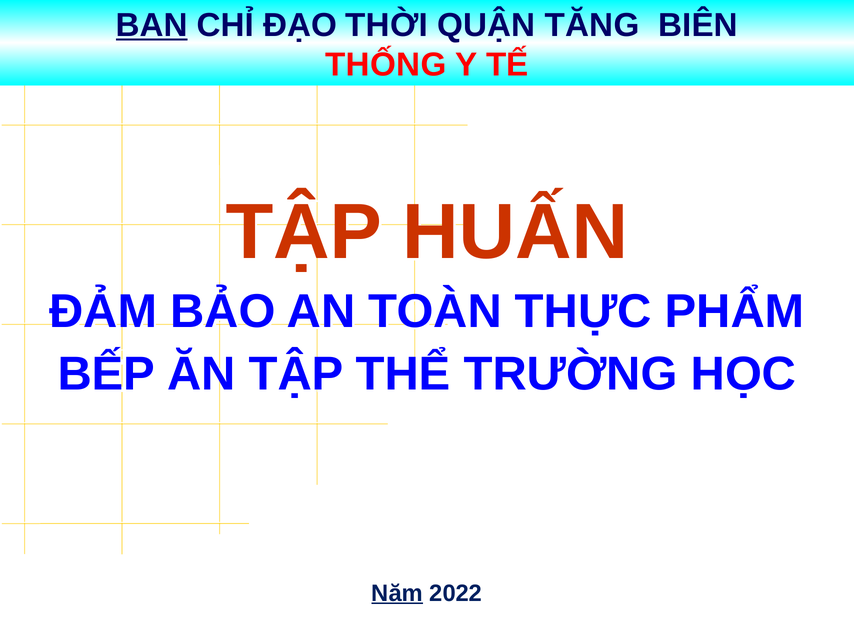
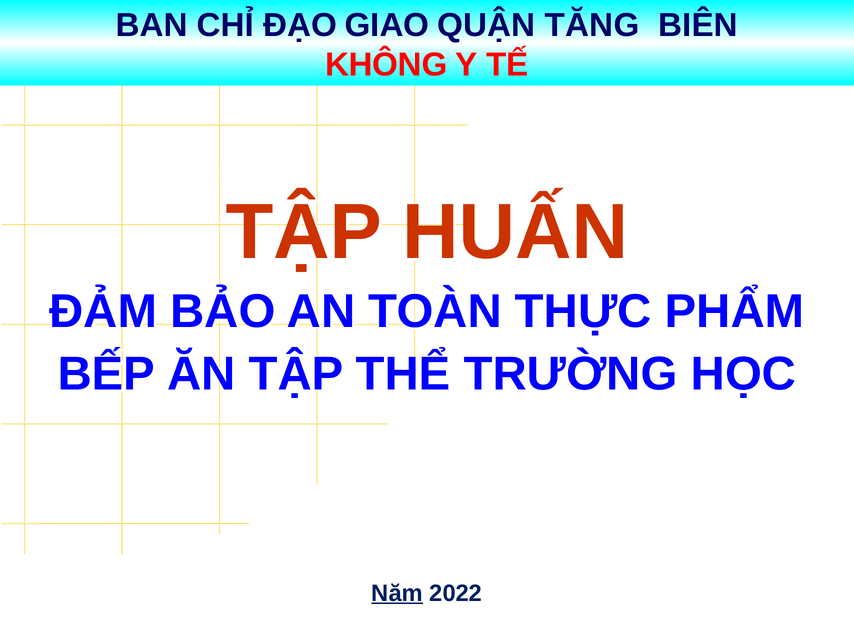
BAN underline: present -> none (152, 25)
THỜI: THỜI -> GIAO (387, 25)
THỐNG: THỐNG -> KHÔNG (386, 65)
